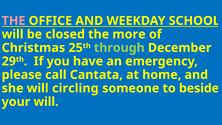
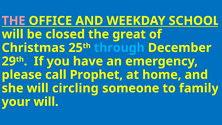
more: more -> great (129, 34)
through colour: light green -> light blue (119, 48)
Cantata: Cantata -> Prophet (96, 75)
beside: beside -> family (199, 88)
